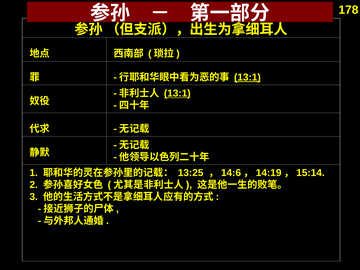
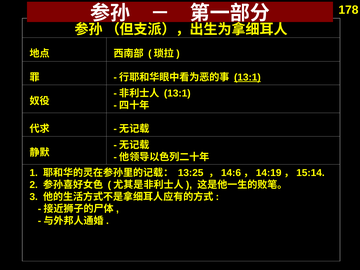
13:1 underline: present -> none (177, 93)
